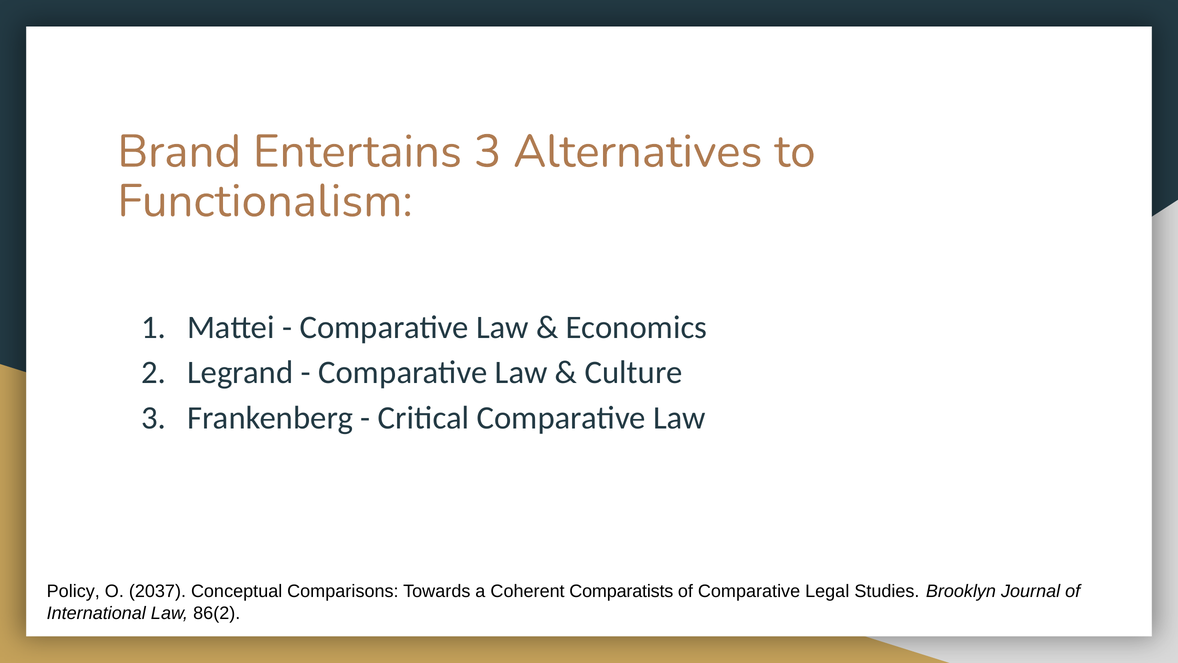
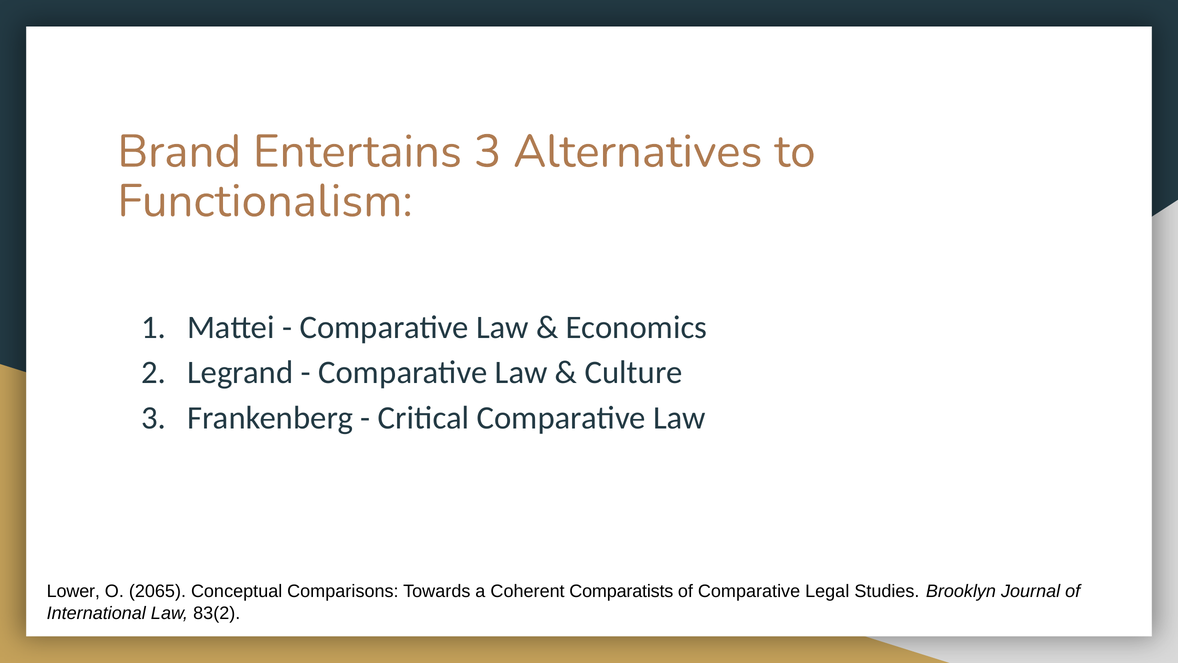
Policy: Policy -> Lower (73, 591)
2037: 2037 -> 2065 (157, 591)
86(2: 86(2 -> 83(2 (217, 613)
